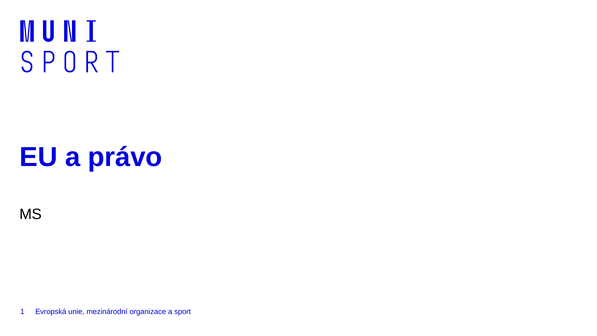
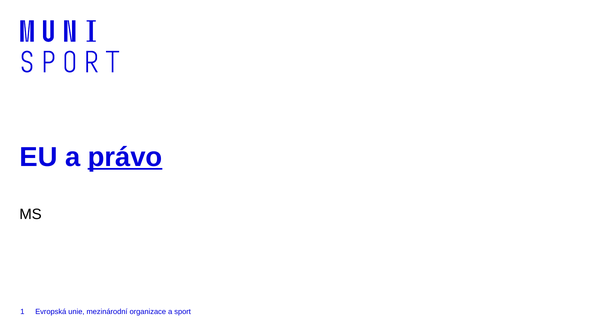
právo underline: none -> present (125, 157)
